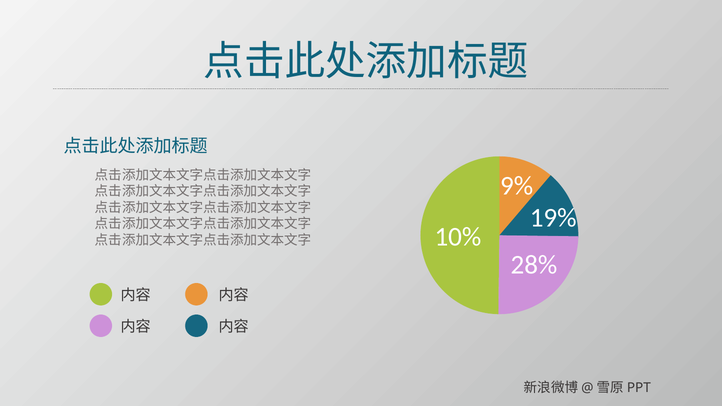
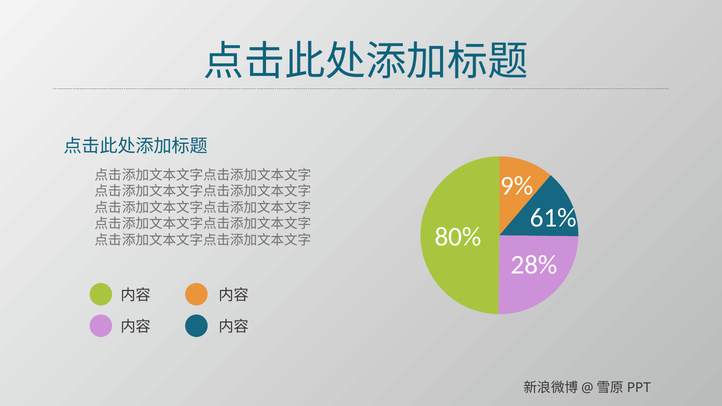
19%: 19% -> 61% (553, 218)
10%: 10% -> 80% (458, 237)
